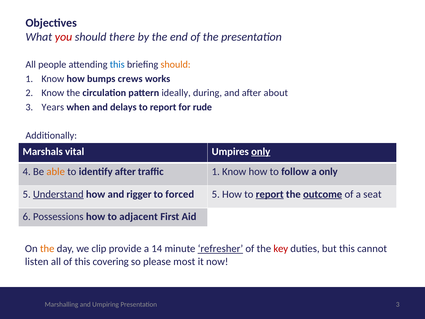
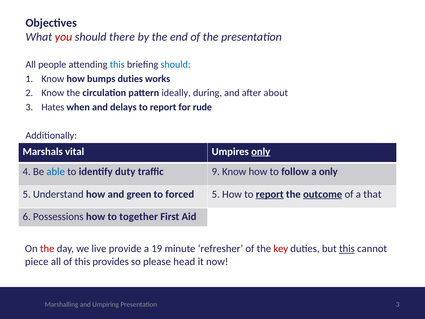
should colour: orange -> blue (176, 64)
bumps crews: crews -> duties (130, 79)
Years: Years -> Hates (53, 107)
able colour: orange -> blue (56, 171)
identify after: after -> duty (125, 171)
traffic 1: 1 -> 9 (216, 171)
Understand underline: present -> none (58, 194)
rigger: rigger -> green (139, 194)
seat: seat -> that (372, 194)
adjacent: adjacent -> together (139, 217)
the colour: orange -> red (47, 248)
clip: clip -> live (99, 248)
14: 14 -> 19 (157, 248)
refresher underline: present -> none (220, 248)
this underline: none -> present (347, 248)
listen: listen -> piece (37, 261)
covering: covering -> provides (111, 261)
most: most -> head (184, 261)
